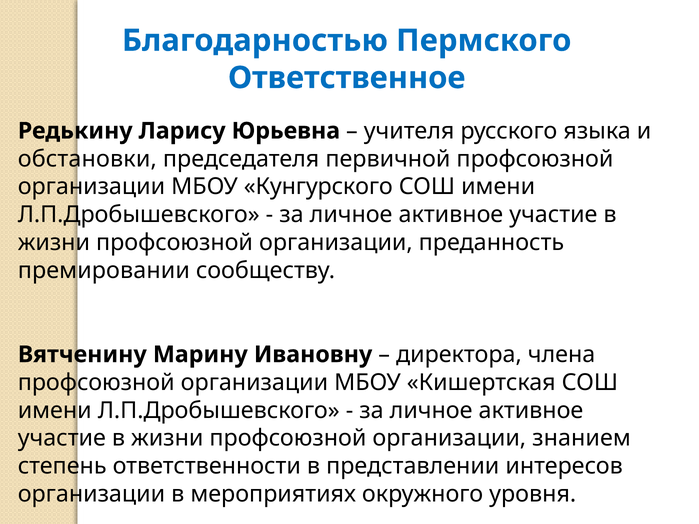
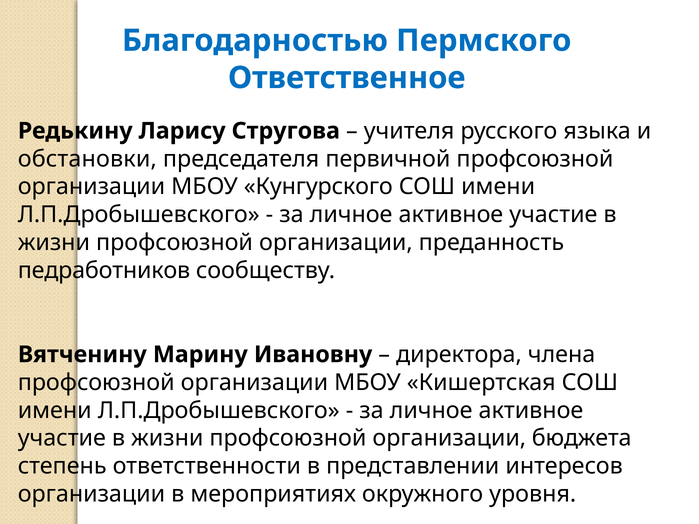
Юрьевна: Юрьевна -> Стругова (286, 131)
премировании: премировании -> педработников (104, 271)
знанием: знанием -> бюджета (582, 439)
